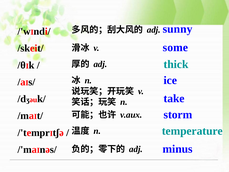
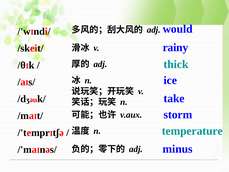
sunny: sunny -> would (178, 29)
some: some -> rainy (175, 47)
